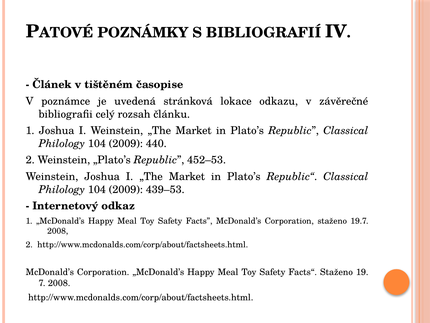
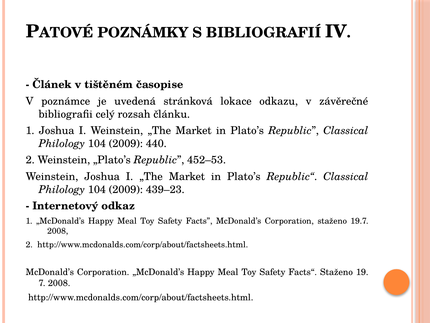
439–53: 439–53 -> 439–23 (165, 189)
